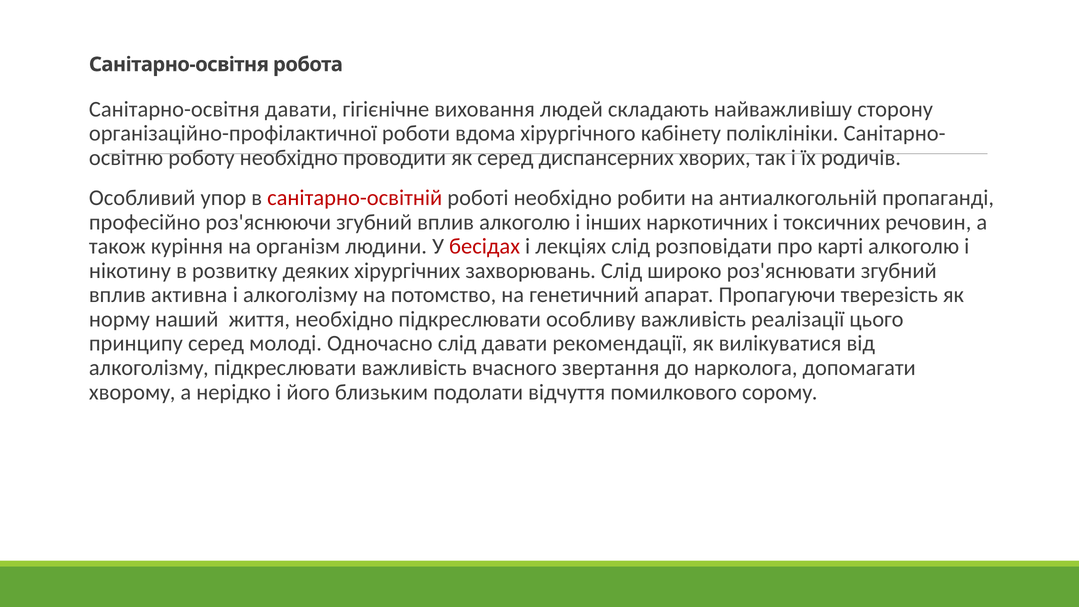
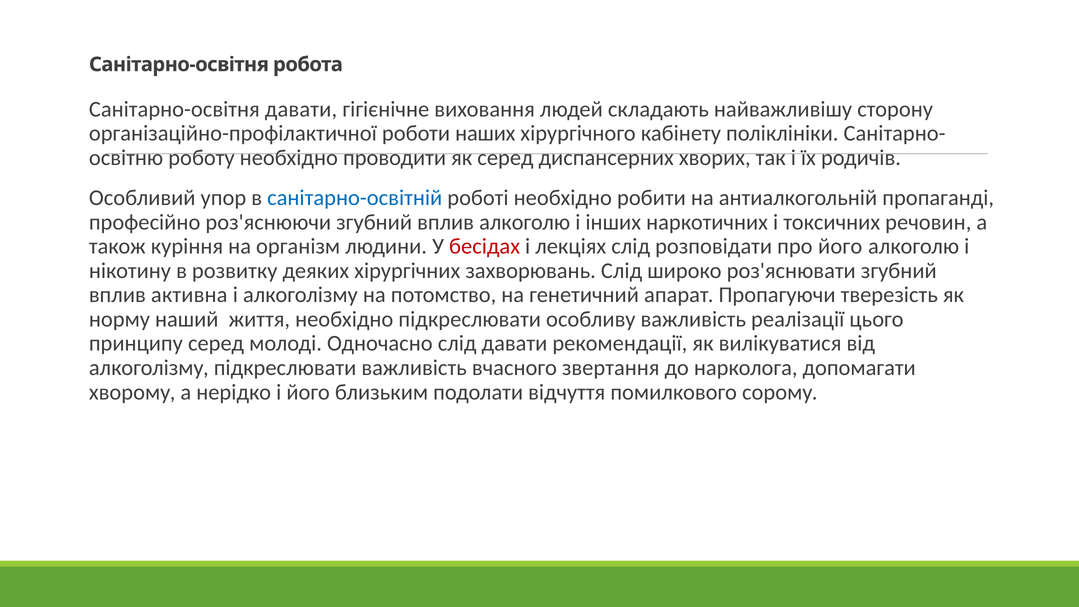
вдома: вдома -> наших (485, 134)
санітарно-освітній colour: red -> blue (355, 198)
про карті: карті -> його (840, 246)
